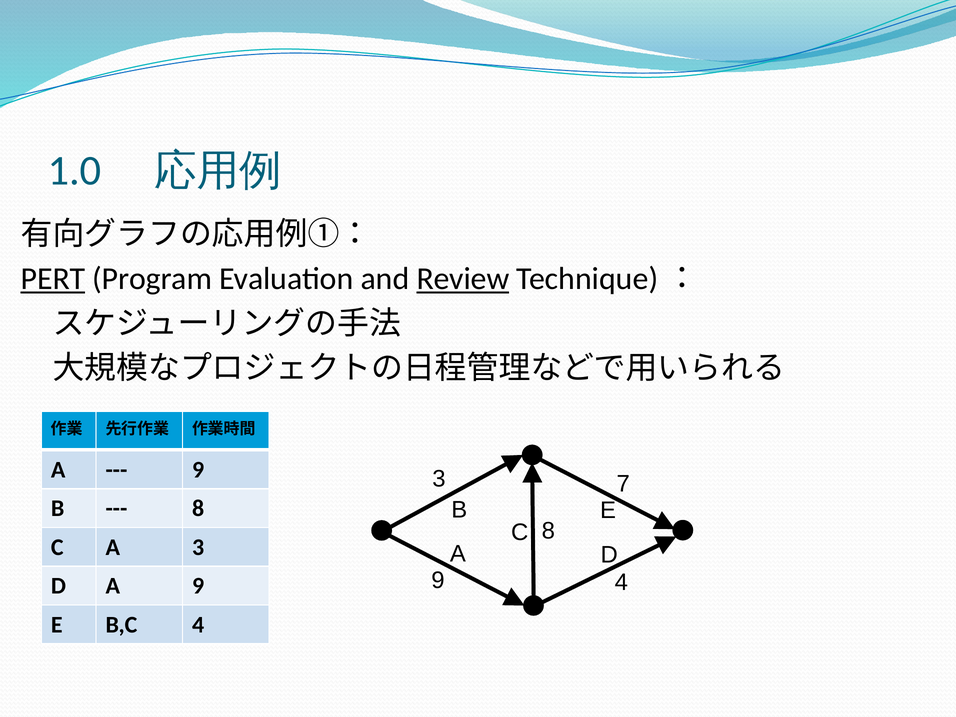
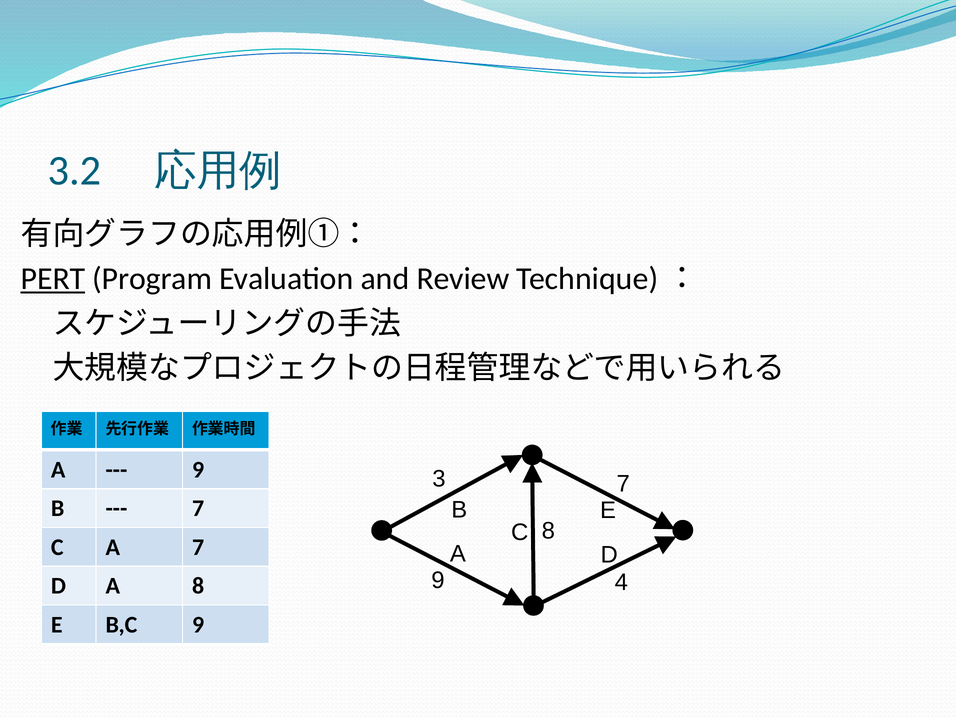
1.0: 1.0 -> 3.2 (75, 171)
Review underline: present -> none (463, 279)
8: 8 -> 7 (198, 508)
A 3: 3 -> 7 (198, 547)
A 9: 9 -> 8 (198, 586)
B,C 4: 4 -> 9 (198, 625)
